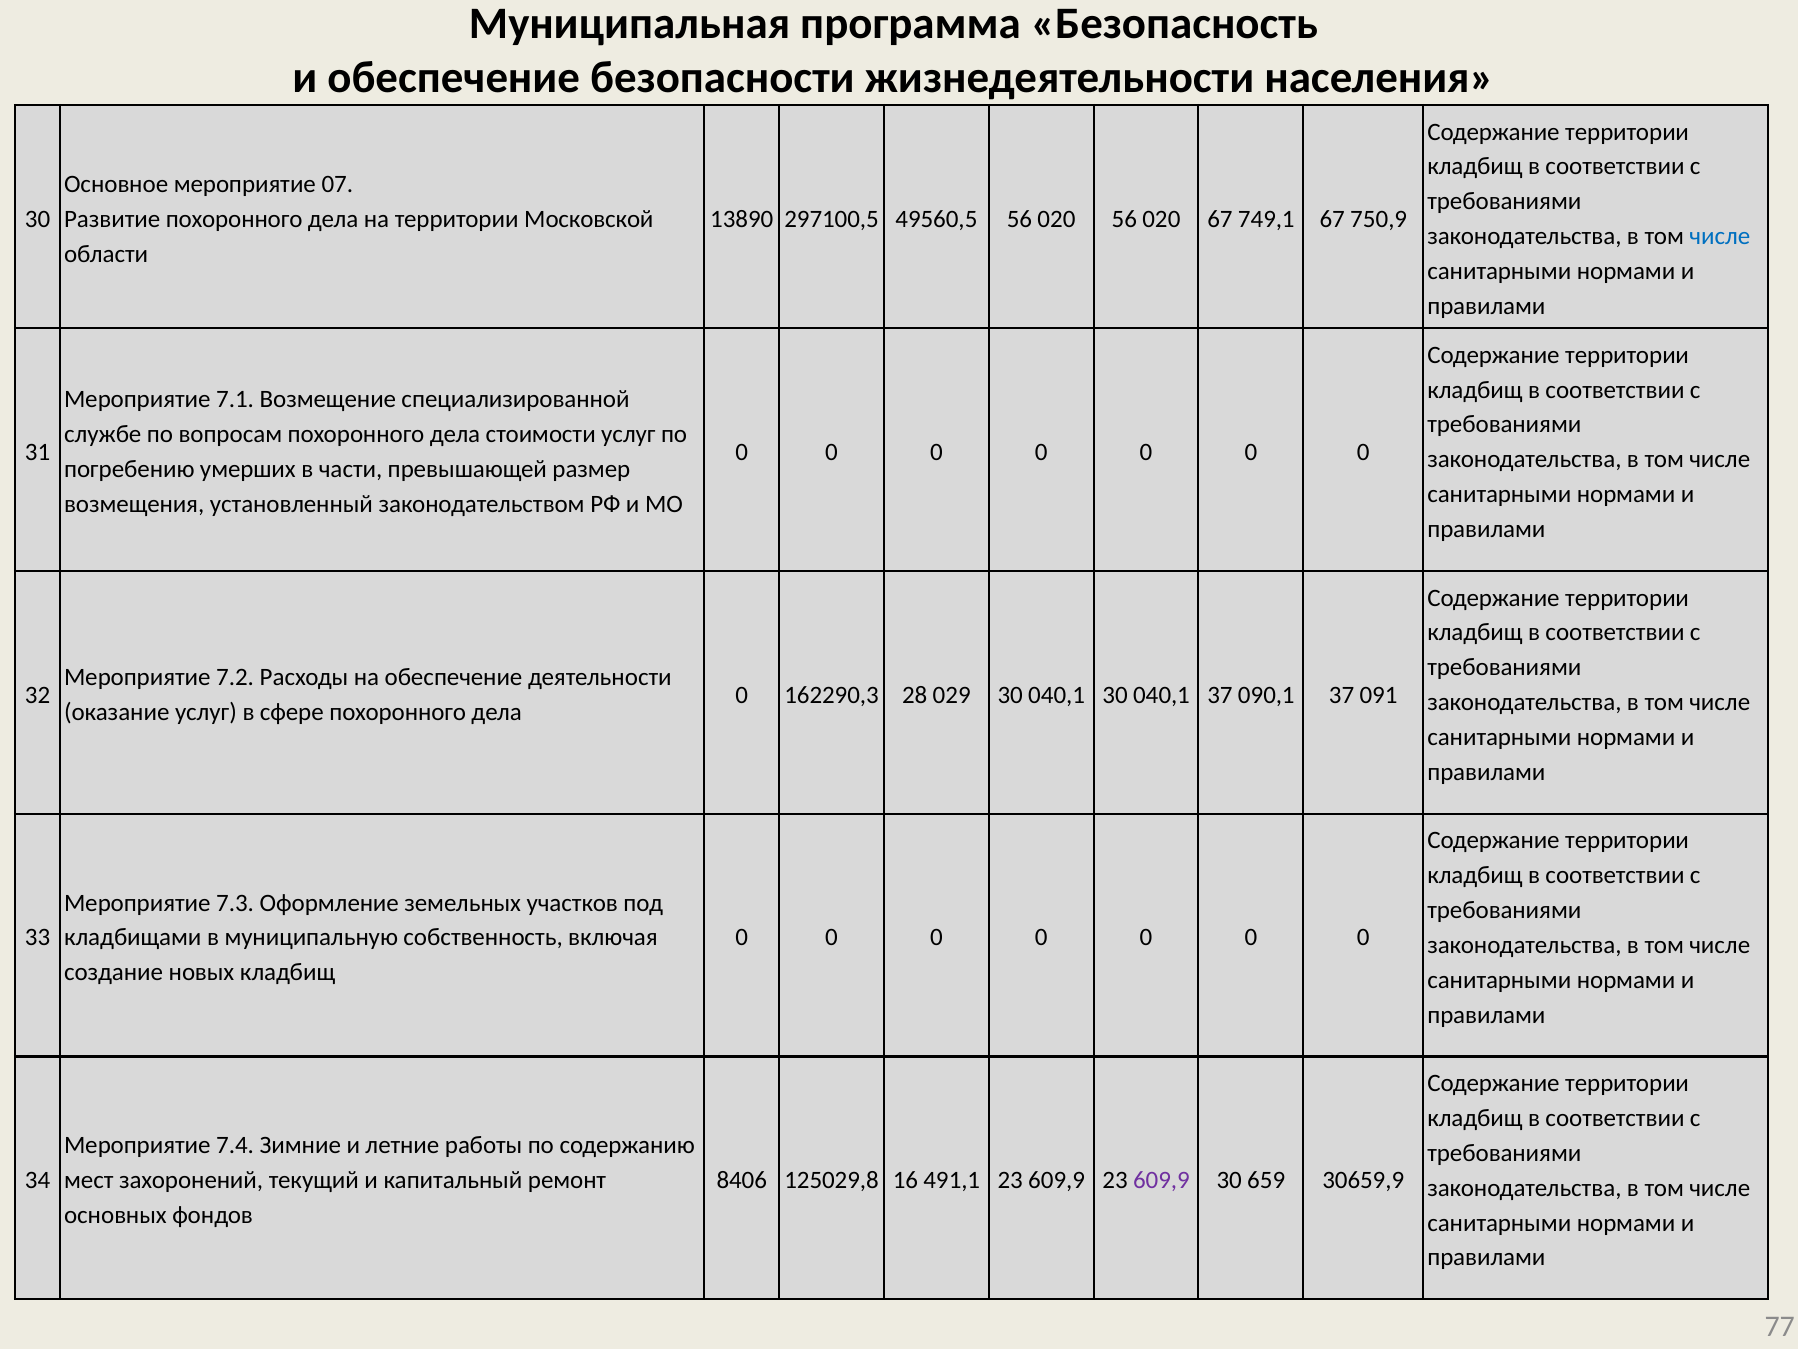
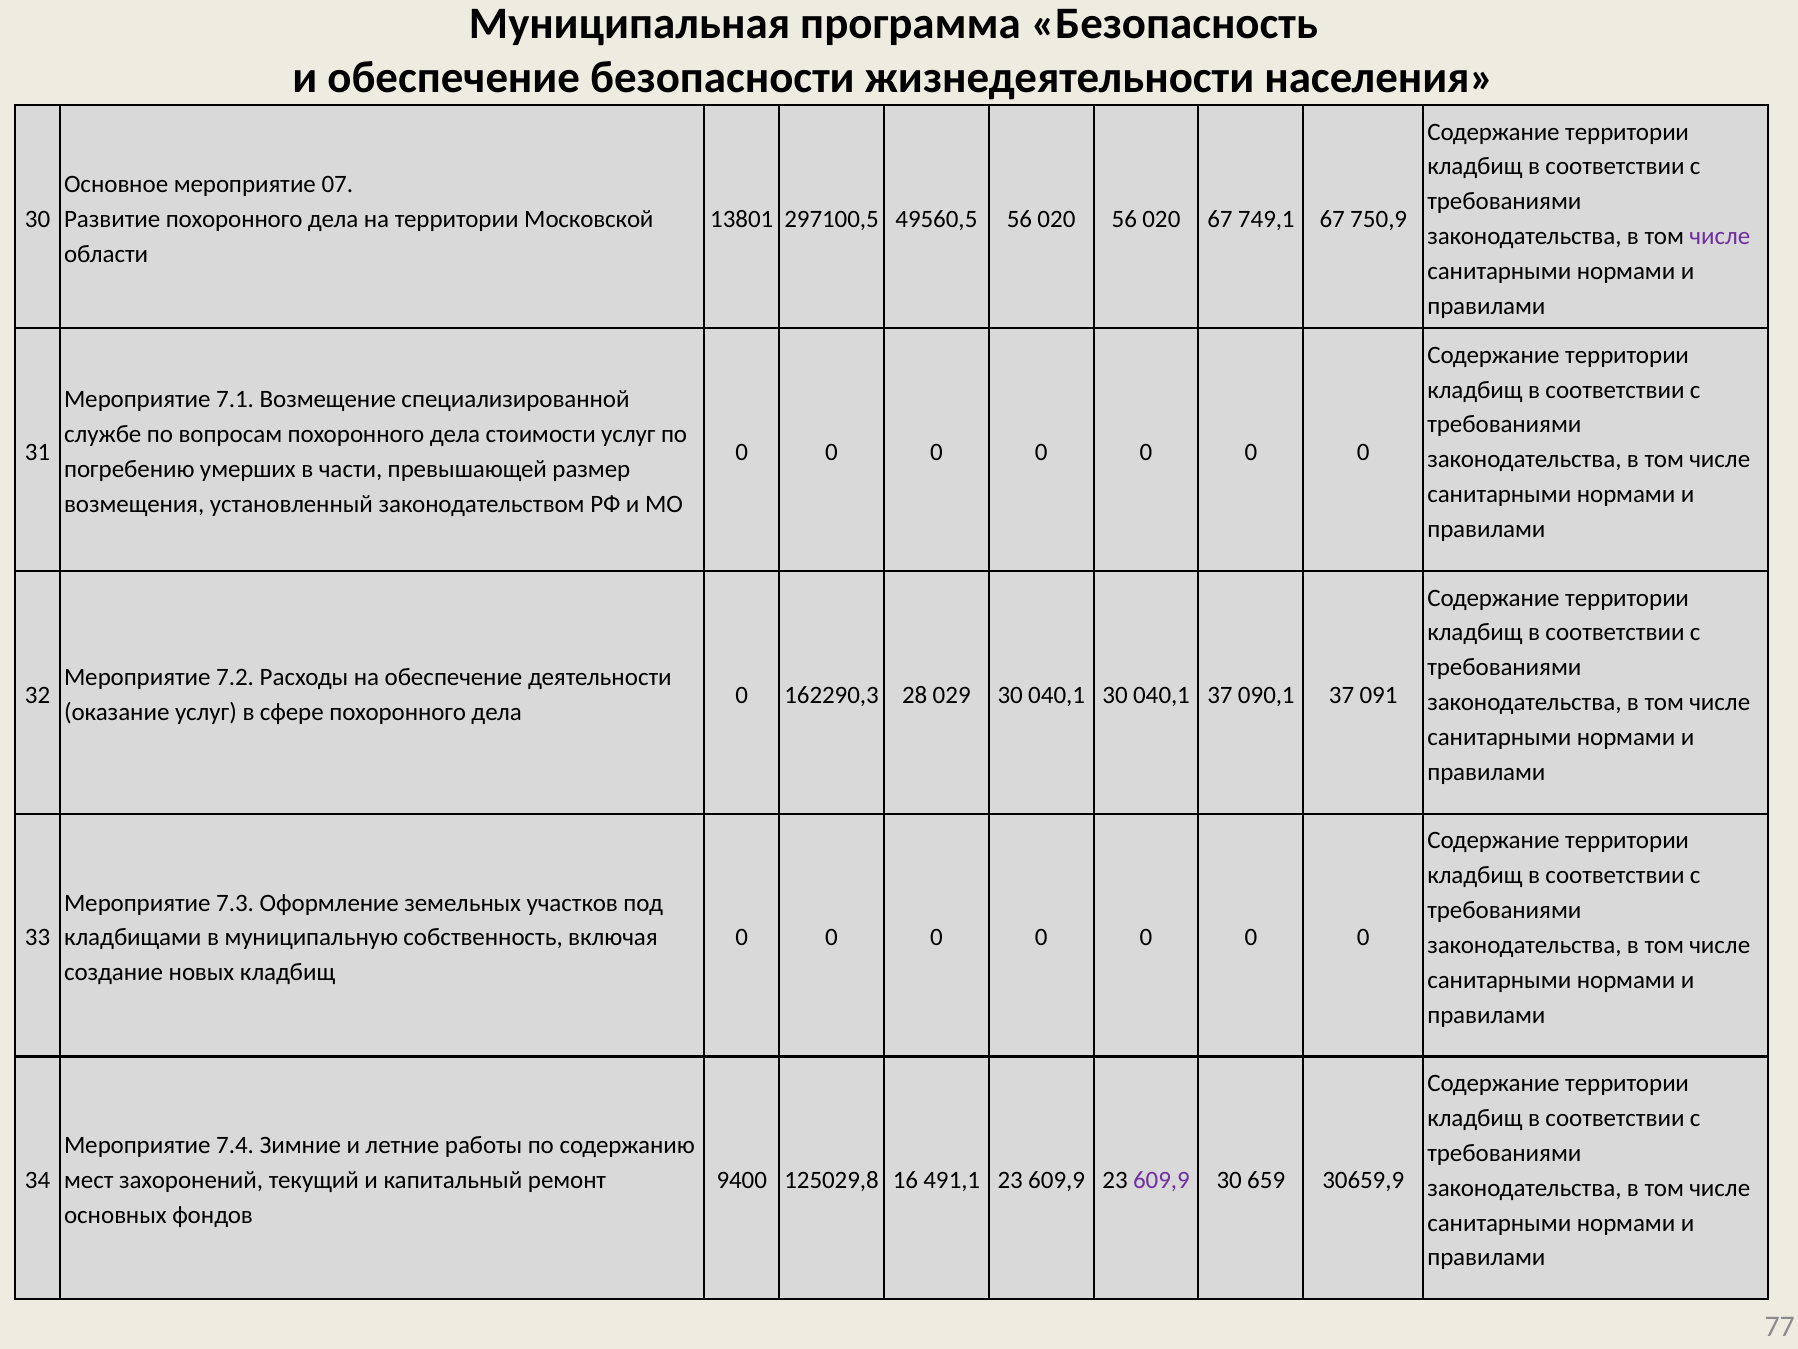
13890: 13890 -> 13801 (742, 219)
числе colour: blue -> purple (1720, 236)
8406: 8406 -> 9400 (742, 1180)
